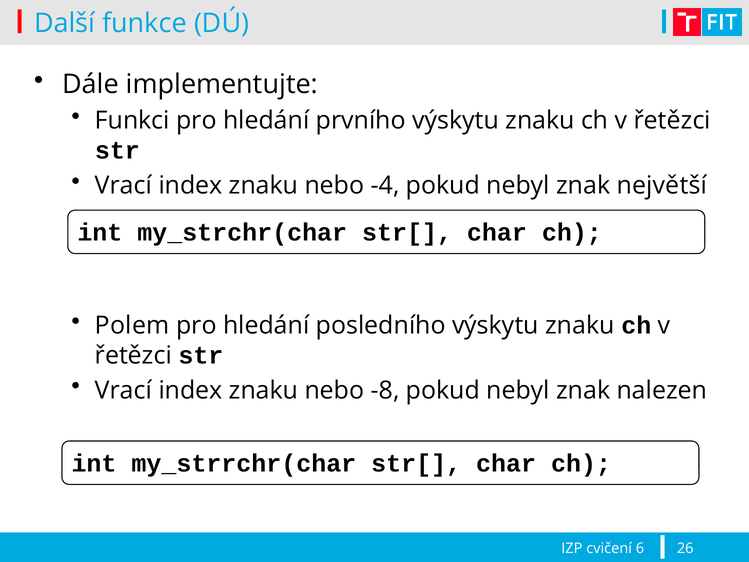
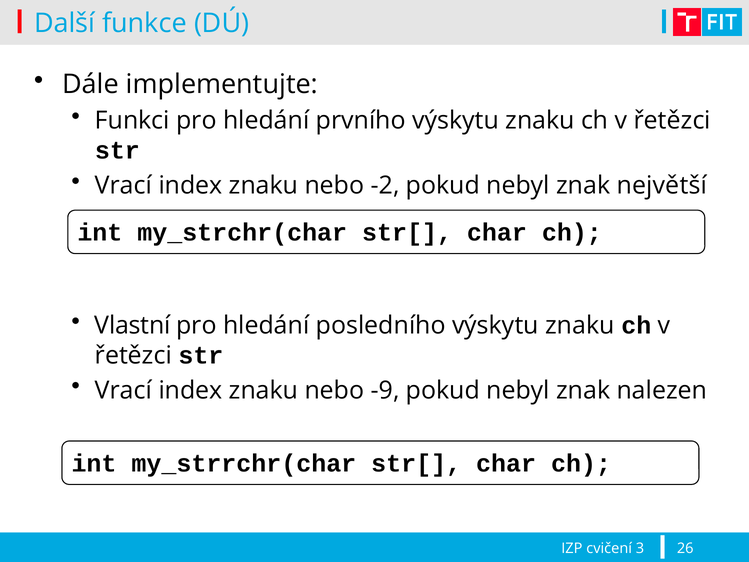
-4: -4 -> -2 (385, 185)
Polem: Polem -> Vlastní (132, 325)
-8: -8 -> -9 (385, 390)
6: 6 -> 3 (640, 548)
